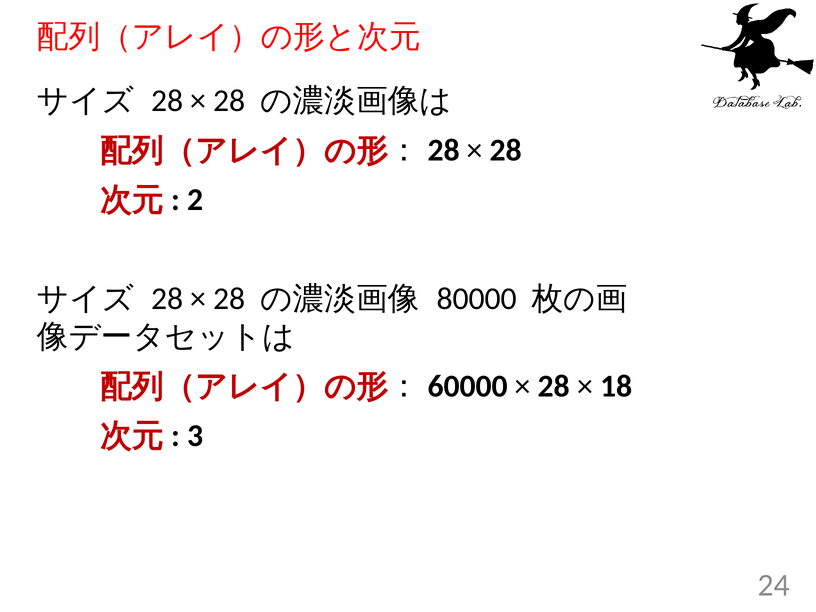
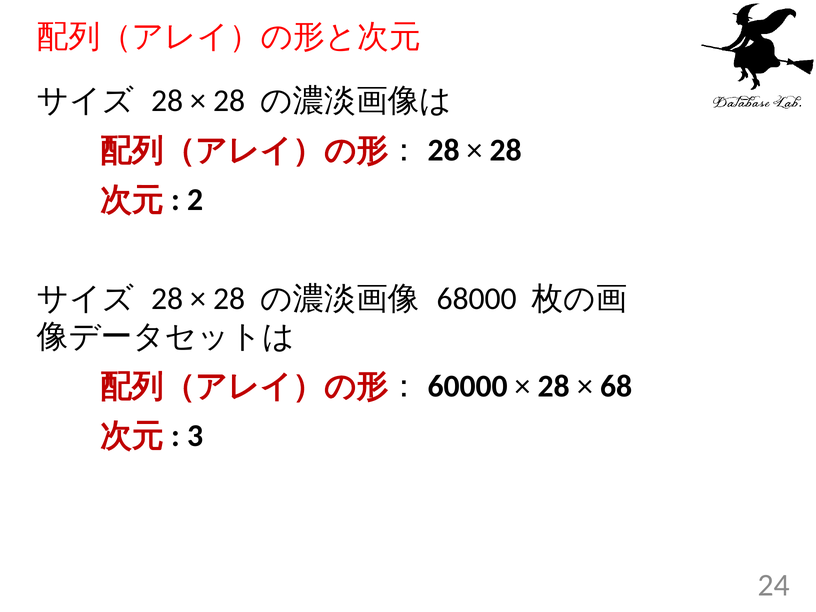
80000: 80000 -> 68000 (477, 299)
18: 18 -> 68 (616, 386)
